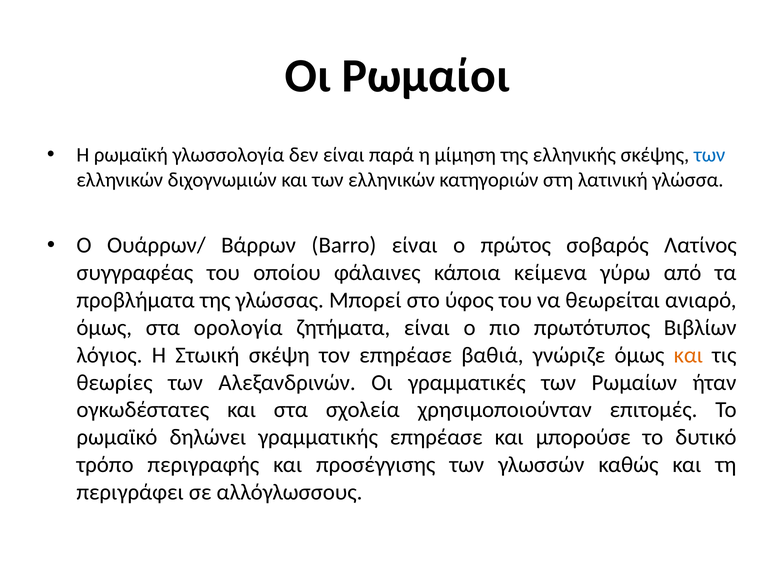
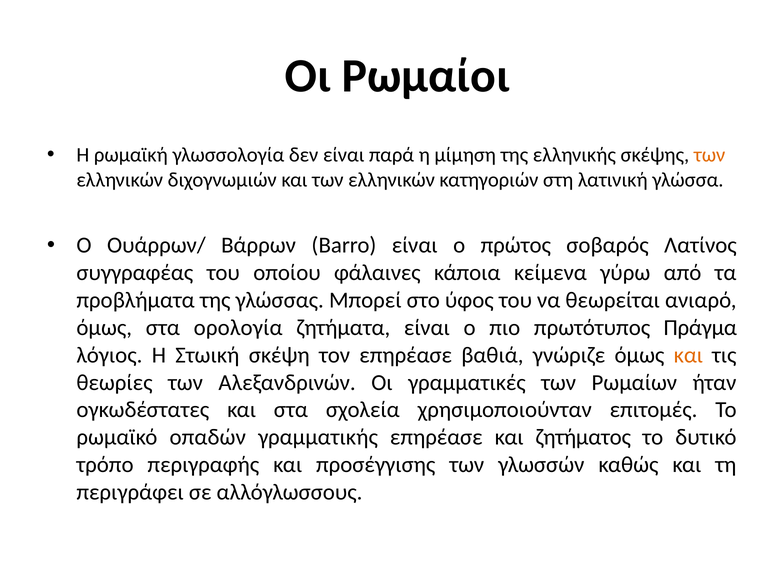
των colour: blue -> orange (710, 155)
Βιβλίων: Βιβλίων -> Πράγμα (700, 328)
δηλώνει: δηλώνει -> οπαδών (208, 437)
μπορούσε: μπορούσε -> ζητήματος (583, 437)
